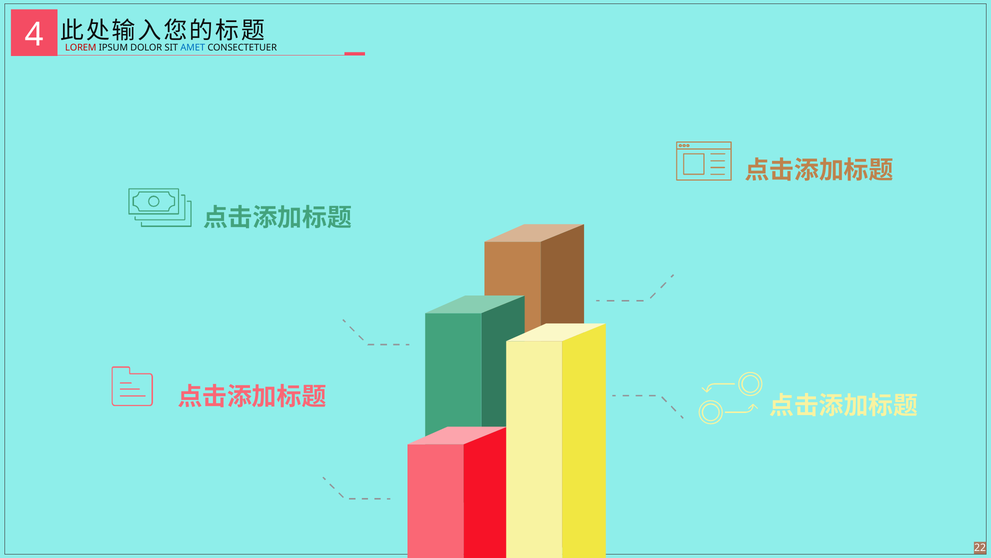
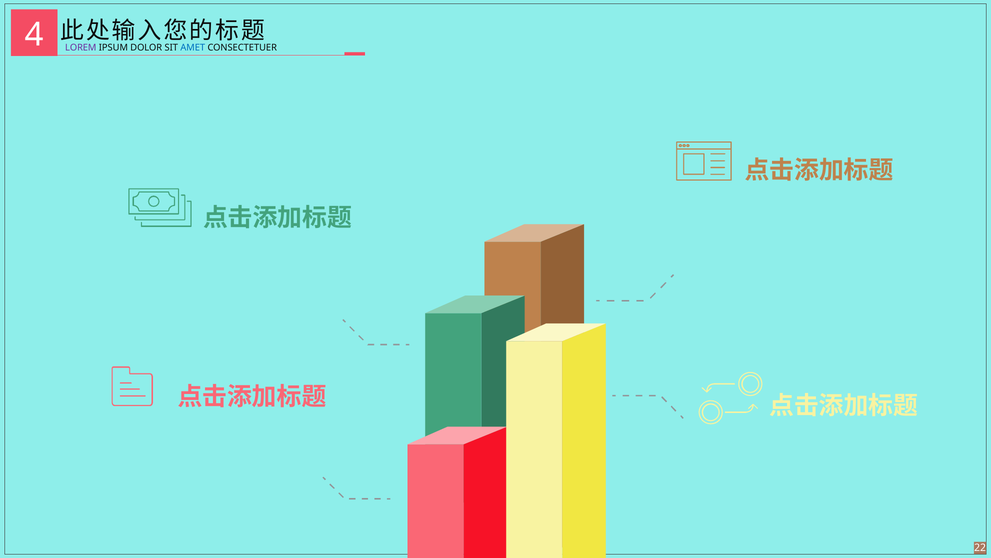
LOREM colour: red -> purple (81, 48)
